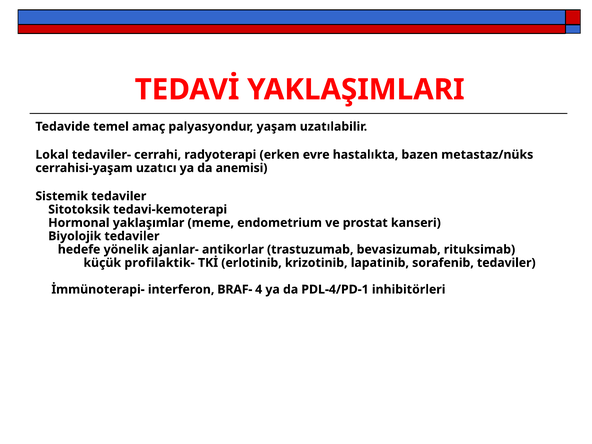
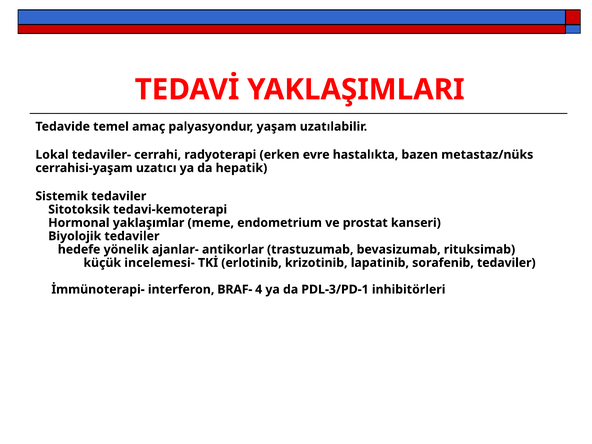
anemisi: anemisi -> hepatik (241, 168)
profilaktik-: profilaktik- -> incelemesi- (160, 263)
PDL-4/PD-1: PDL-4/PD-1 -> PDL-3/PD-1 (335, 289)
